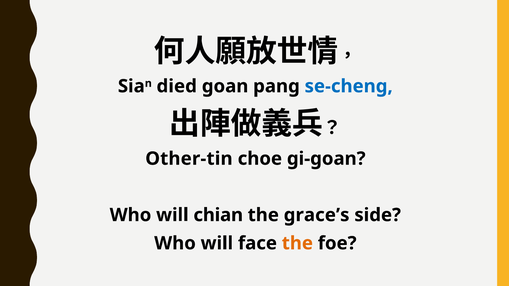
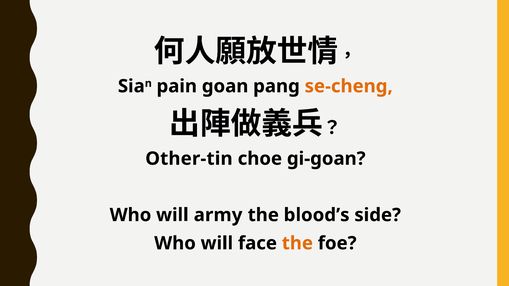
died: died -> pain (177, 86)
se-cheng colour: blue -> orange (349, 86)
chian: chian -> army (218, 215)
grace’s: grace’s -> blood’s (317, 215)
